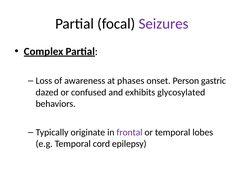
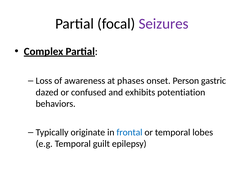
glycosylated: glycosylated -> potentiation (181, 92)
frontal colour: purple -> blue (129, 132)
cord: cord -> guilt (101, 144)
